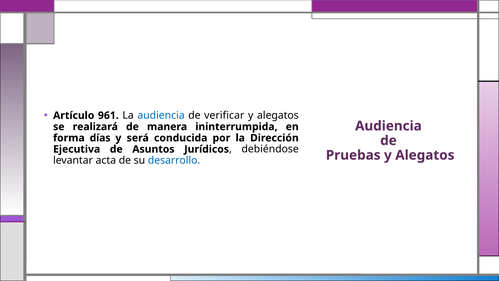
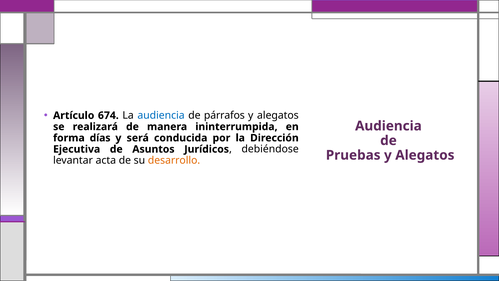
961: 961 -> 674 (108, 115)
verificar: verificar -> párrafos (224, 115)
desarrollo colour: blue -> orange (174, 160)
